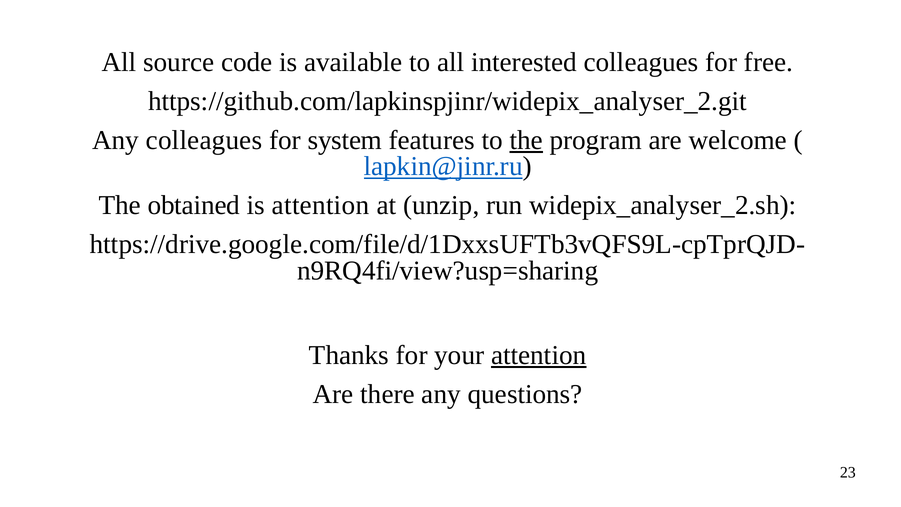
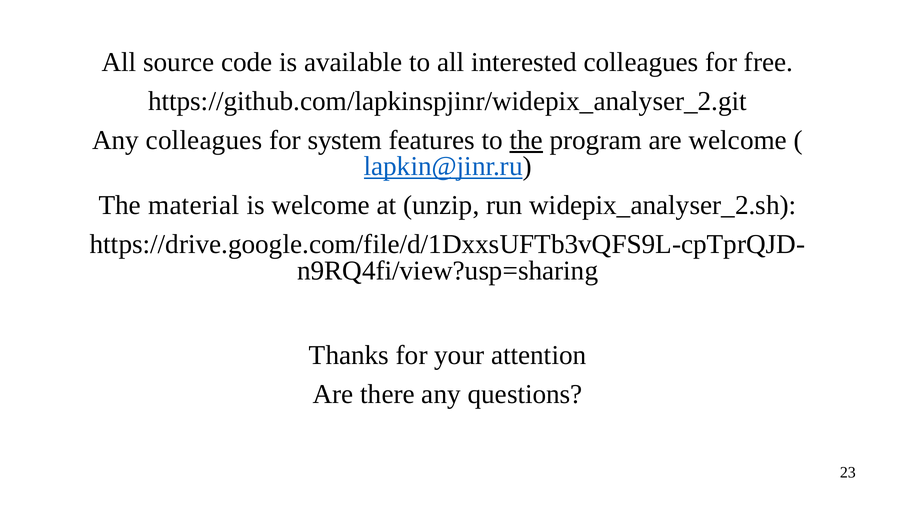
obtained: obtained -> material (194, 205)
is attention: attention -> welcome (321, 205)
attention underline: present -> none (539, 355)
